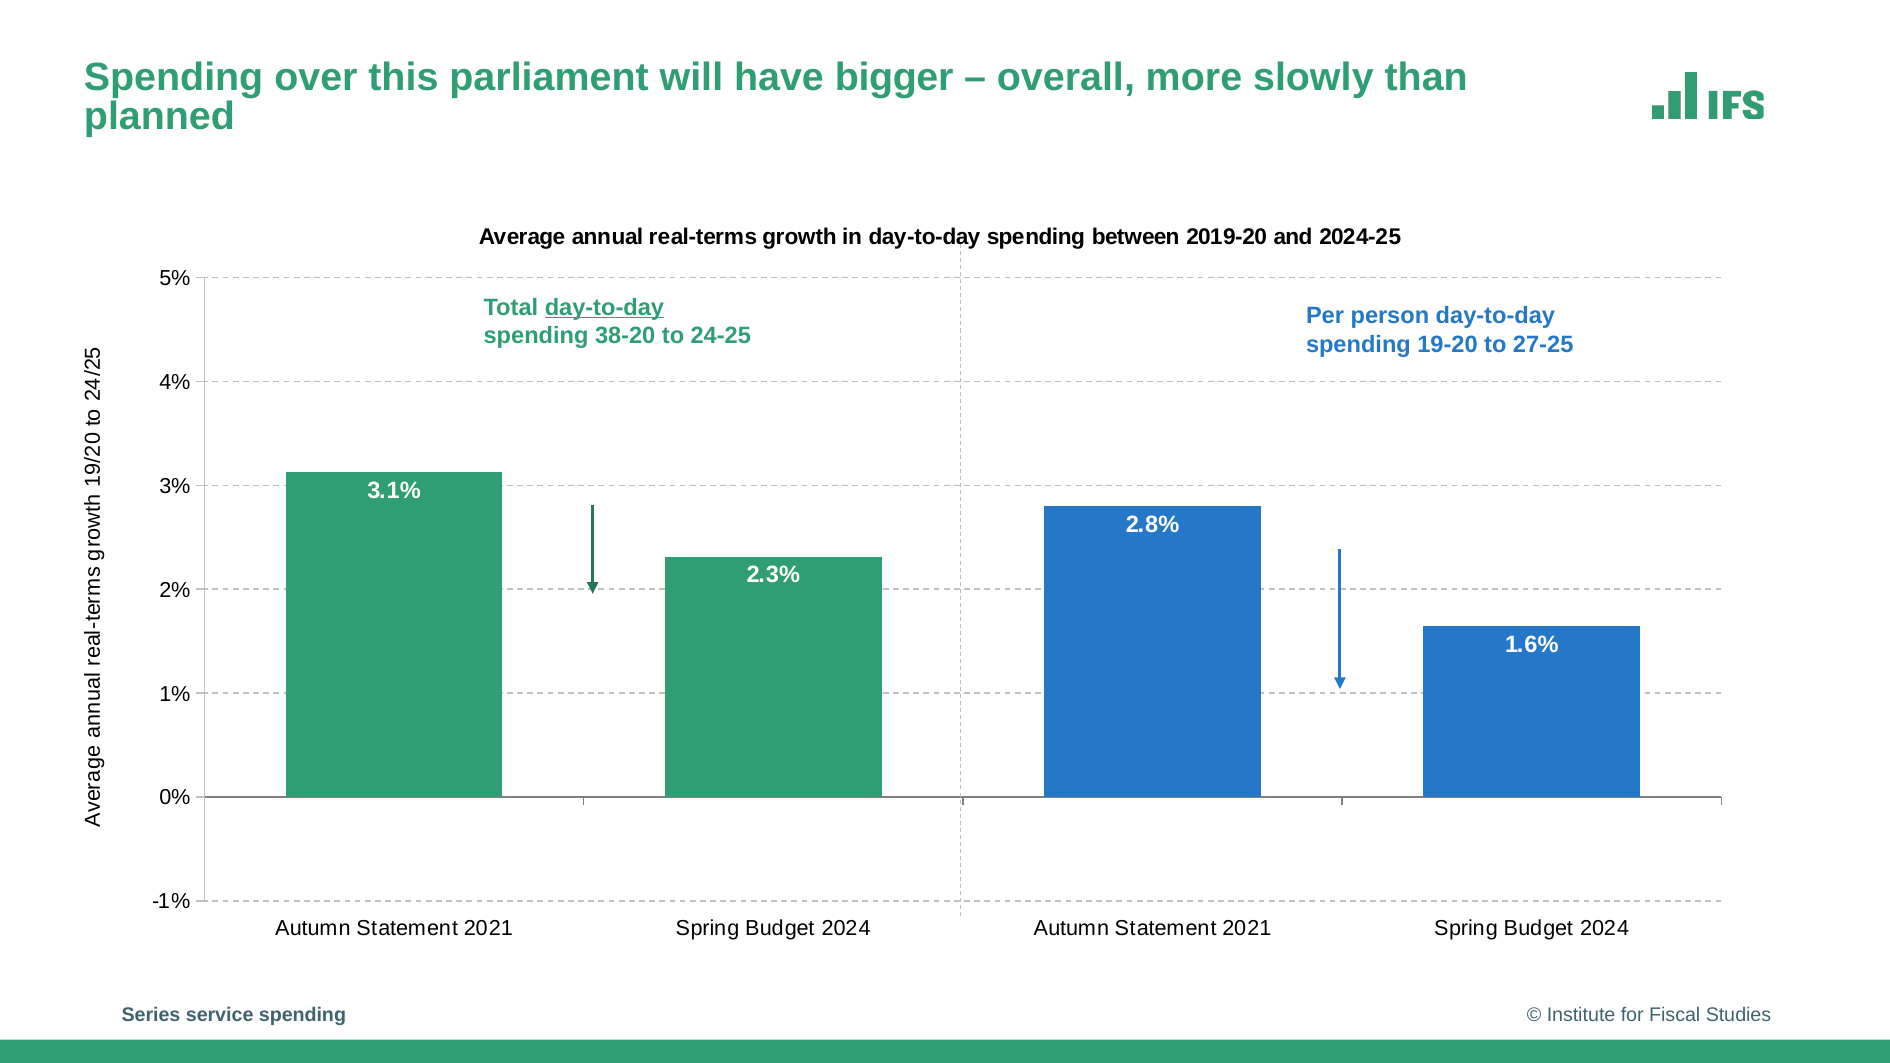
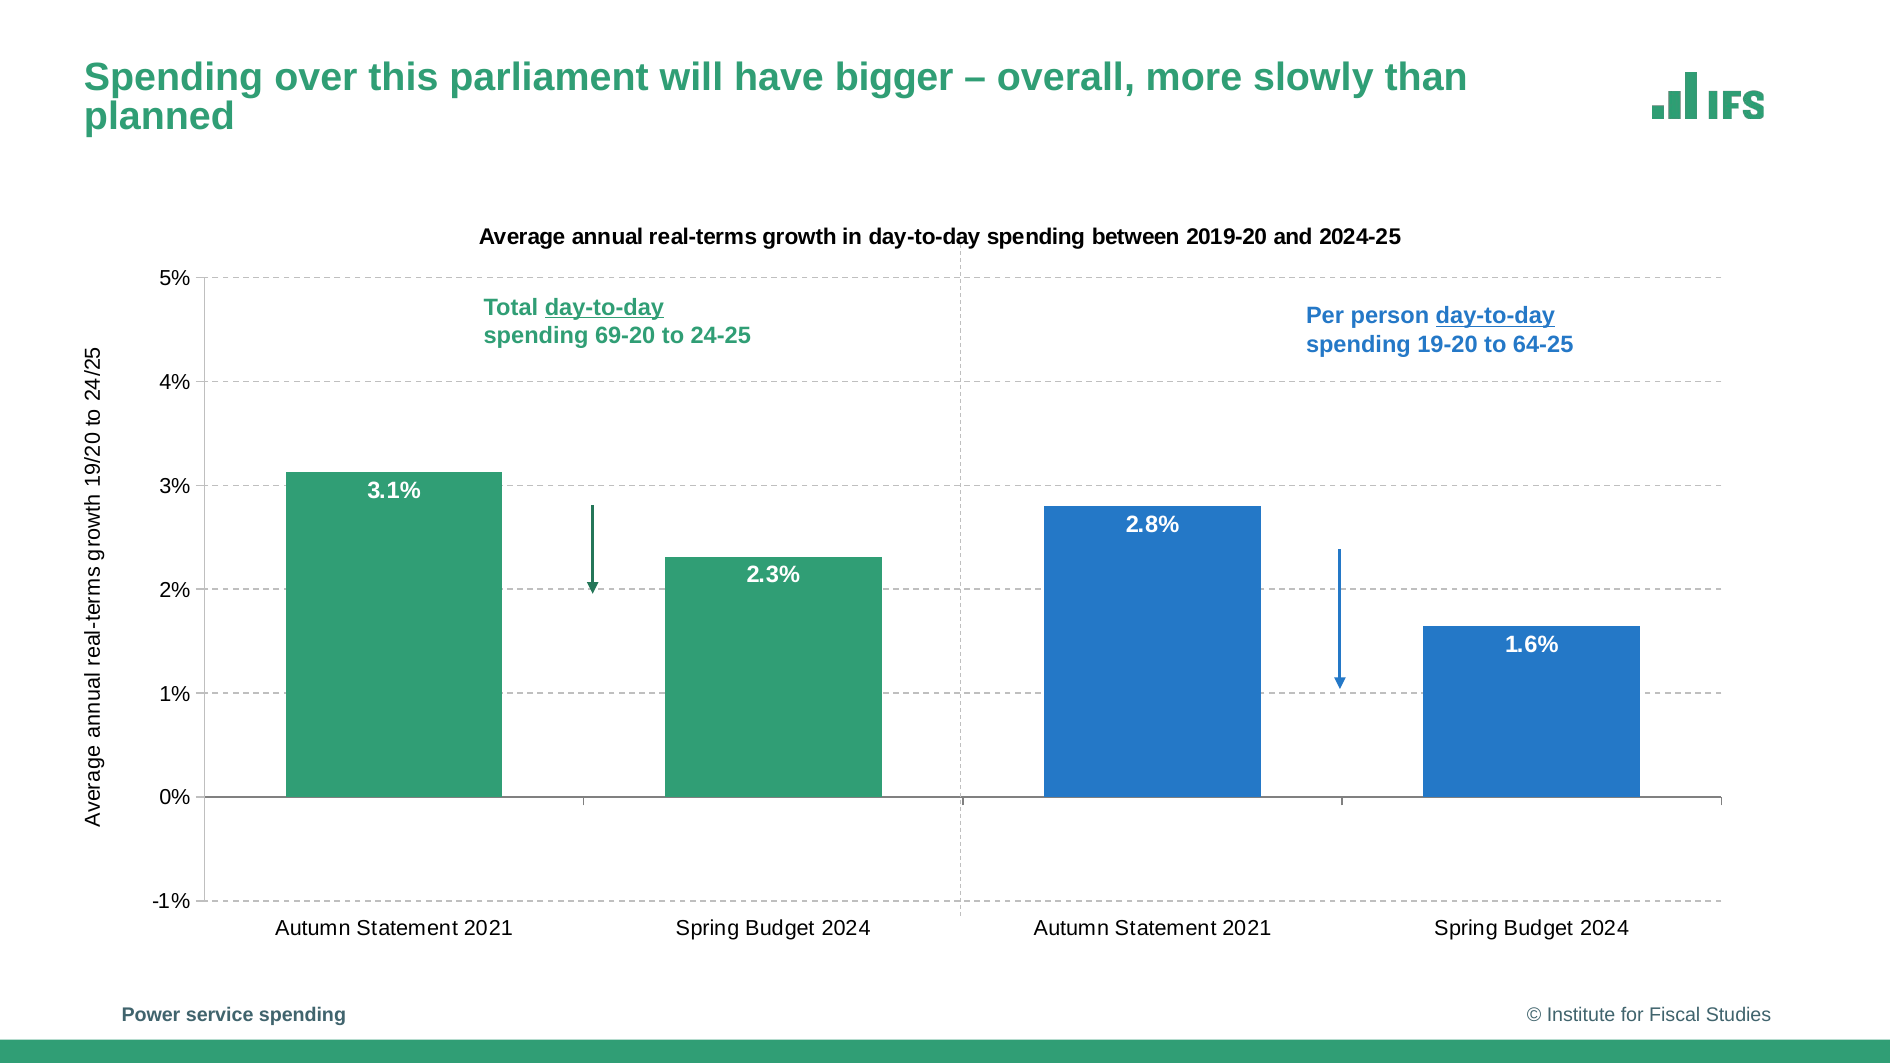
day-to-day underline: none -> present (1495, 316)
38-20: 38-20 -> 69-20 (625, 336)
27-25: 27-25 -> 64-25 (1543, 345)
Series: Series -> Power (151, 1015)
